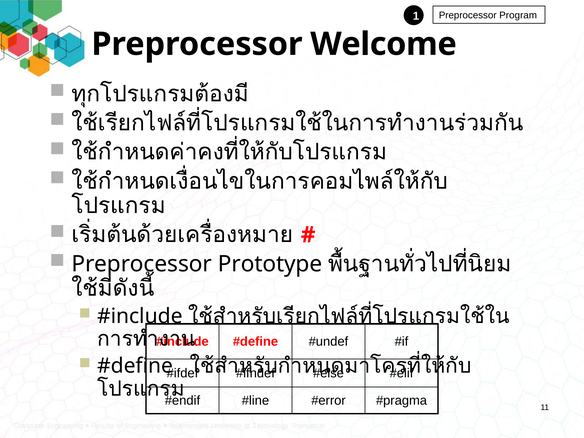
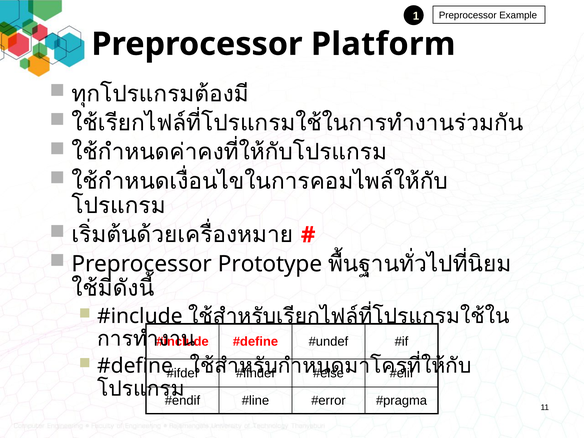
Program: Program -> Example (518, 15)
Welcome: Welcome -> Platform (383, 44)
